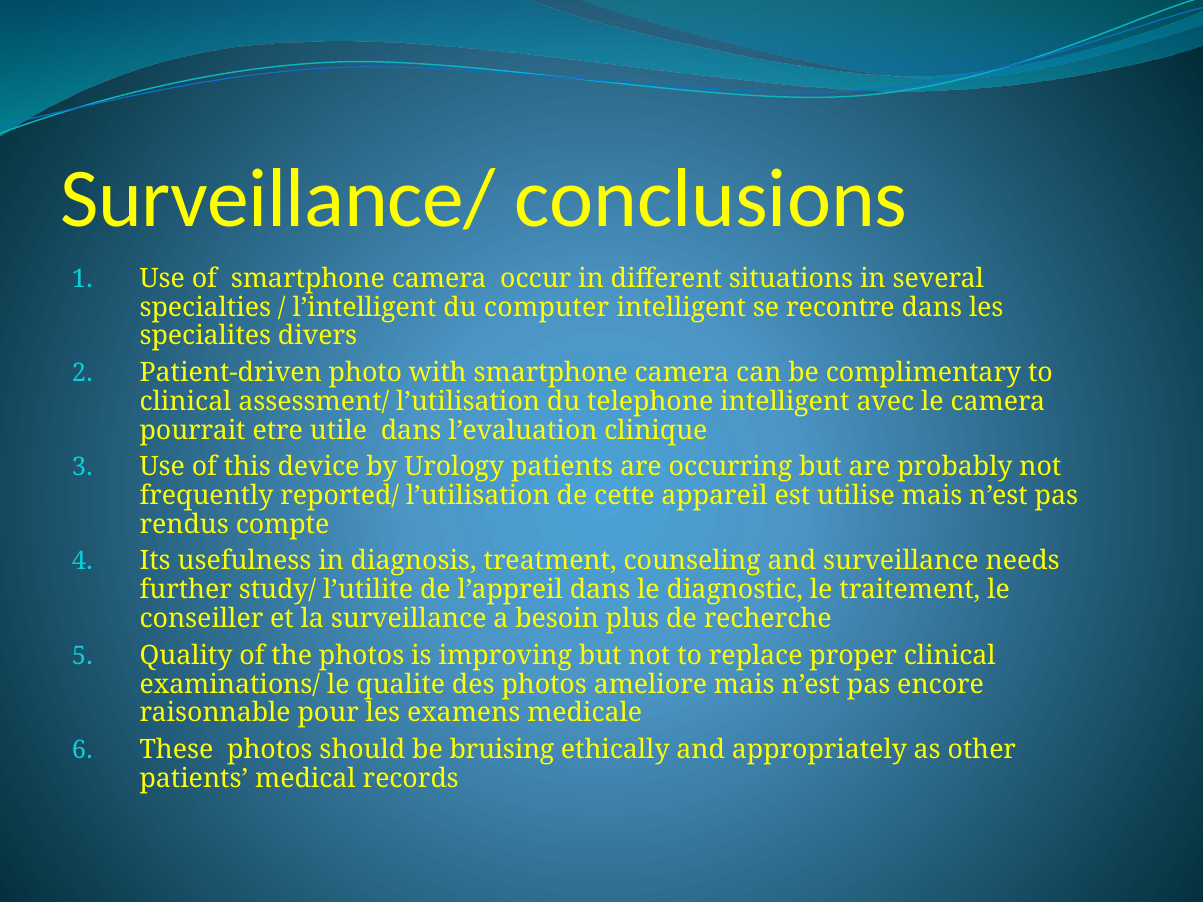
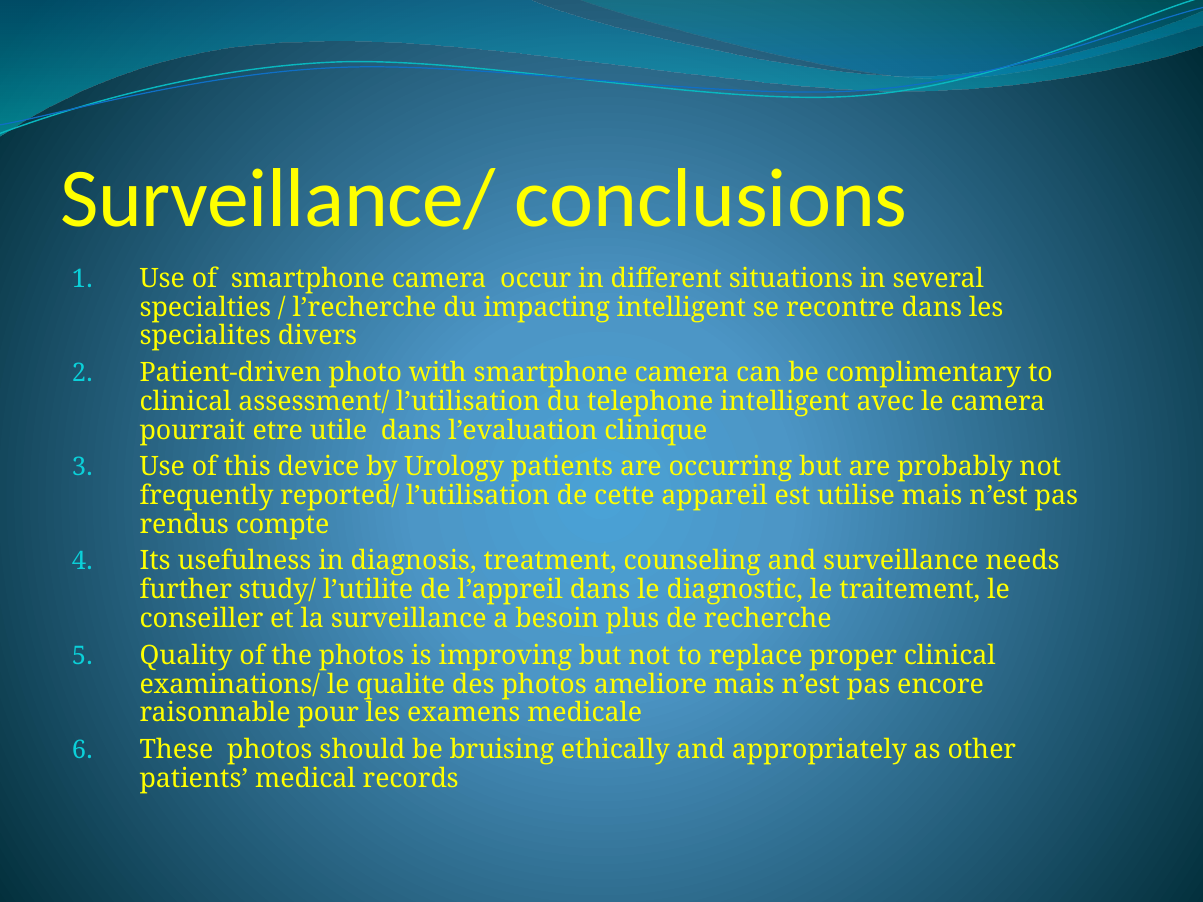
l’intelligent: l’intelligent -> l’recherche (364, 307)
computer: computer -> impacting (547, 307)
